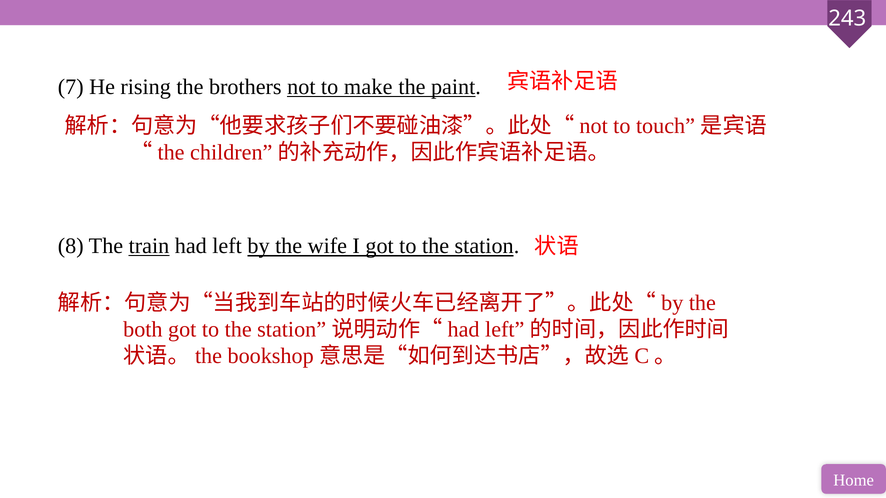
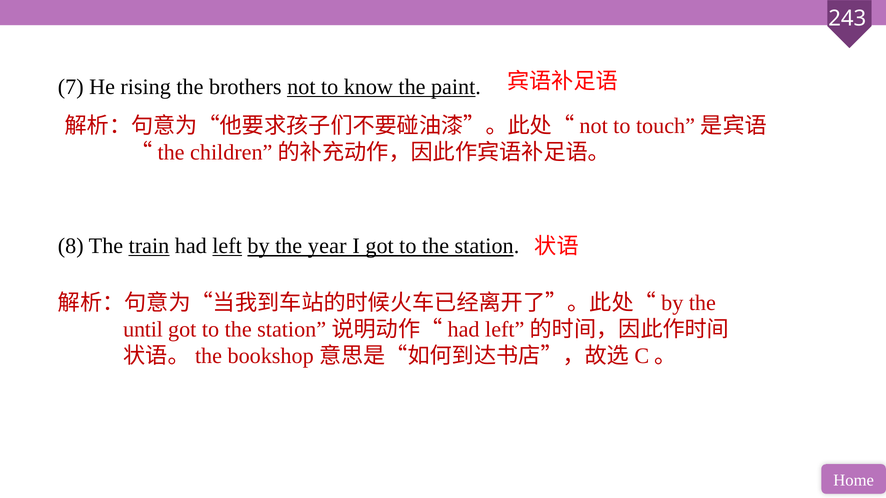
make: make -> know (368, 87)
left underline: none -> present (227, 246)
wife: wife -> year (327, 246)
both: both -> until (143, 330)
